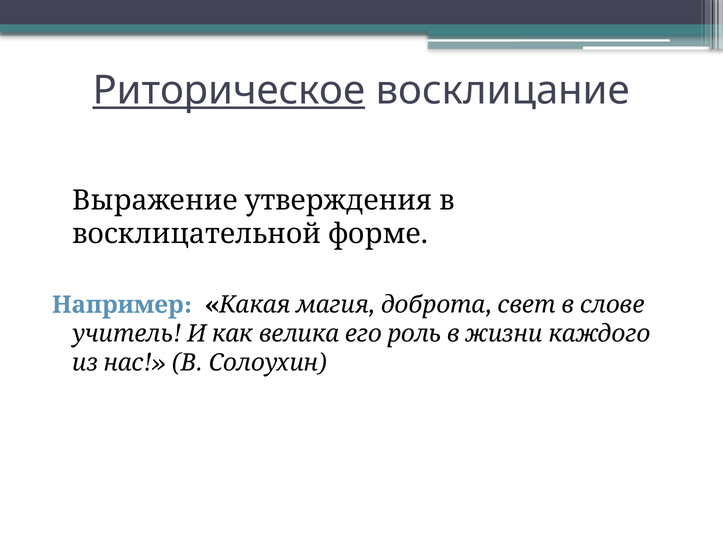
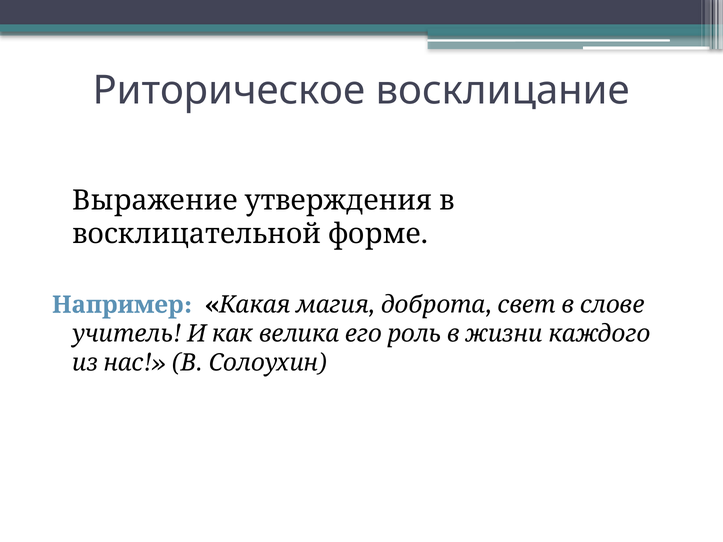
Риторическое underline: present -> none (229, 90)
